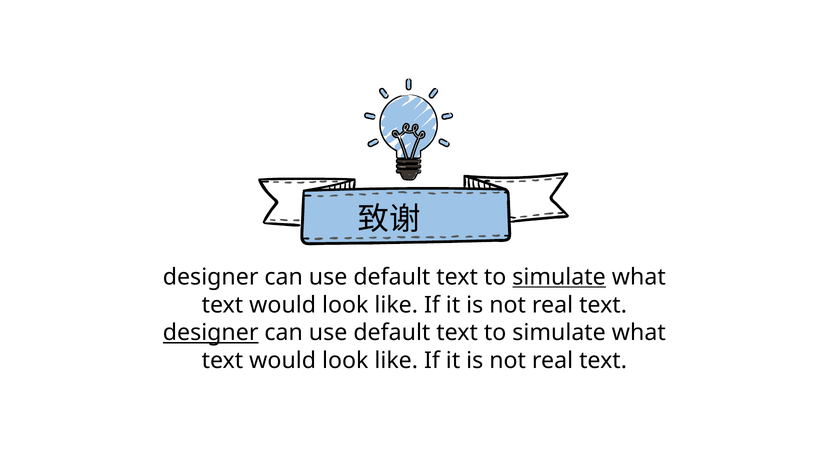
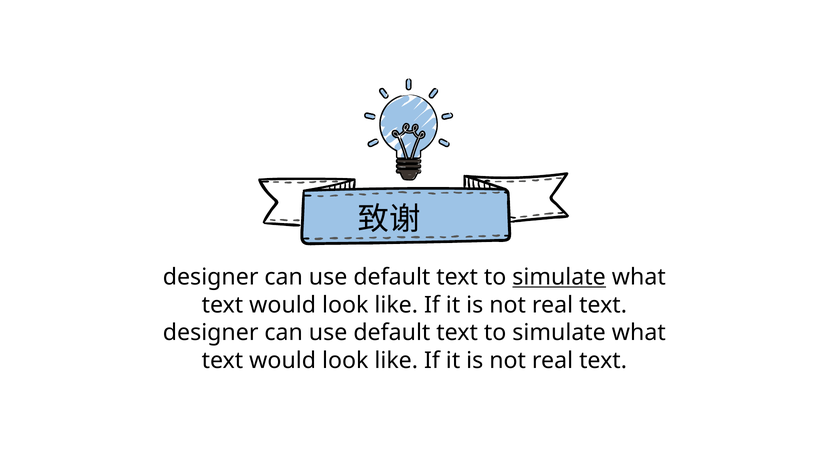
designer underline: present -> none (211, 333)
